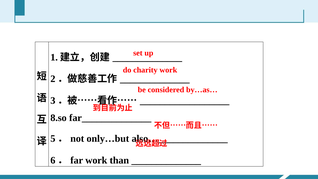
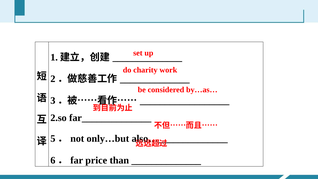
8.so: 8.so -> 2.so (59, 118)
work: work -> price (96, 160)
